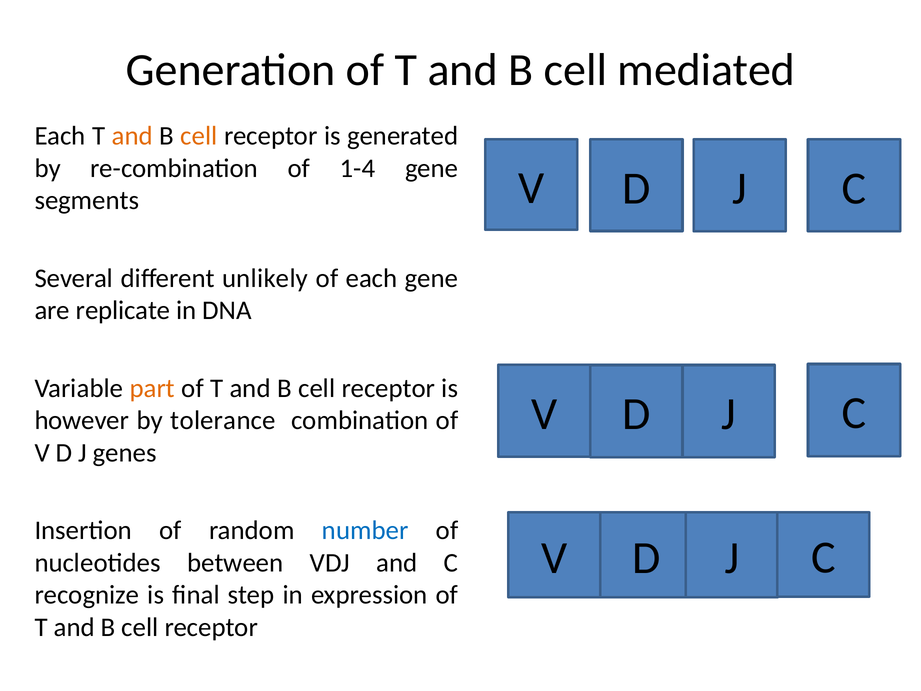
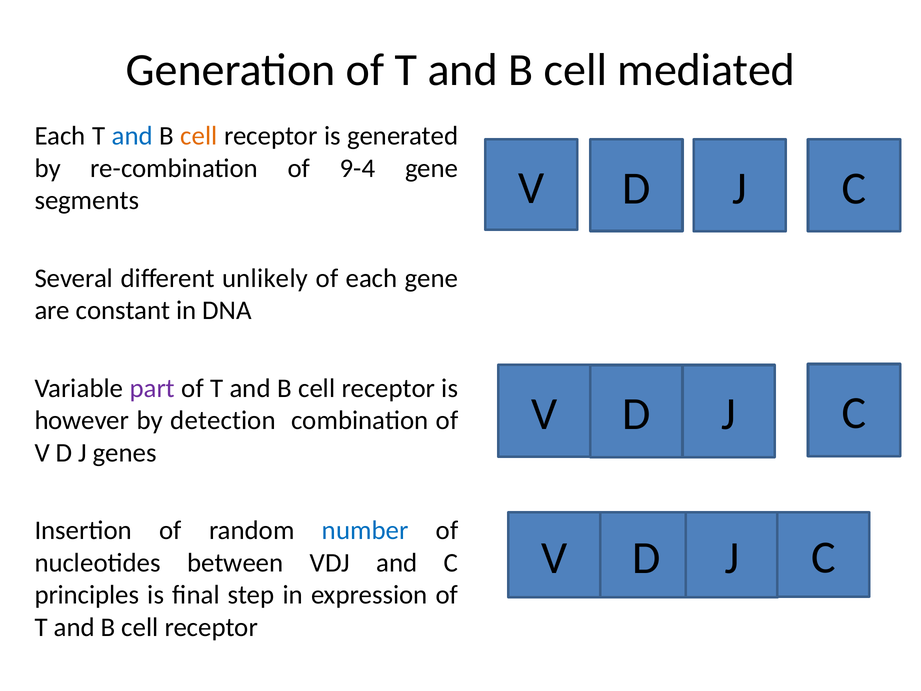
and colour: orange -> blue (132, 136)
1-4: 1-4 -> 9-4 (358, 168)
replicate: replicate -> constant (123, 310)
part colour: orange -> purple (152, 388)
tolerance: tolerance -> detection (223, 420)
recognize: recognize -> principles (87, 595)
